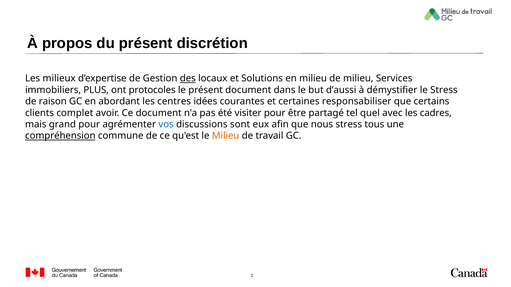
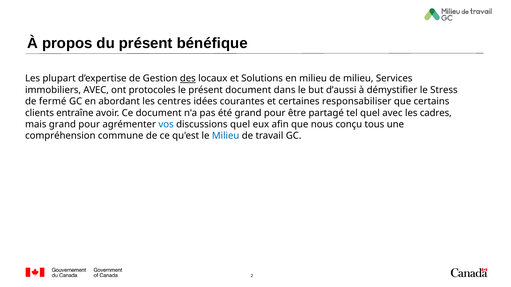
discrétion: discrétion -> bénéfique (212, 43)
milieux: milieux -> plupart (59, 79)
immobiliers PLUS: PLUS -> AVEC (96, 90)
raison: raison -> fermé (53, 102)
complet: complet -> entraîne (75, 113)
été visiter: visiter -> grand (248, 113)
discussions sont: sont -> quel (240, 125)
nous stress: stress -> conçu (349, 125)
compréhension underline: present -> none (60, 136)
Milieu colour: orange -> blue (226, 136)
